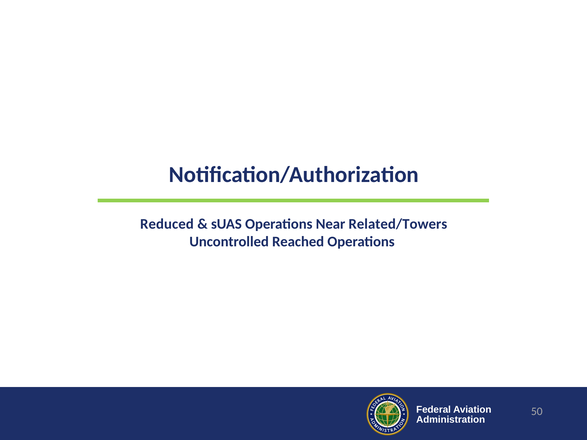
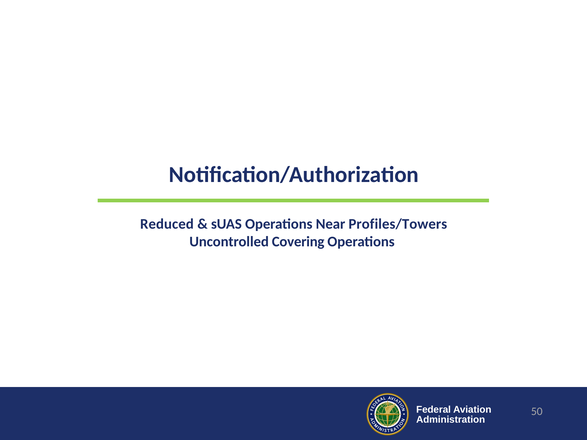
Related/Towers: Related/Towers -> Profiles/Towers (398, 224)
Reached: Reached -> Covering (298, 242)
